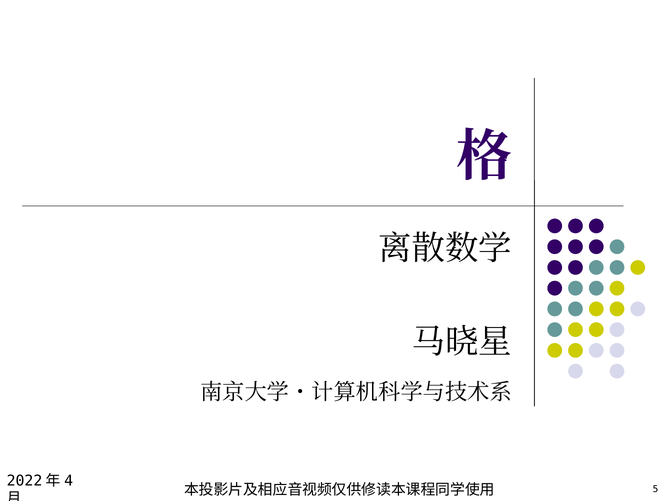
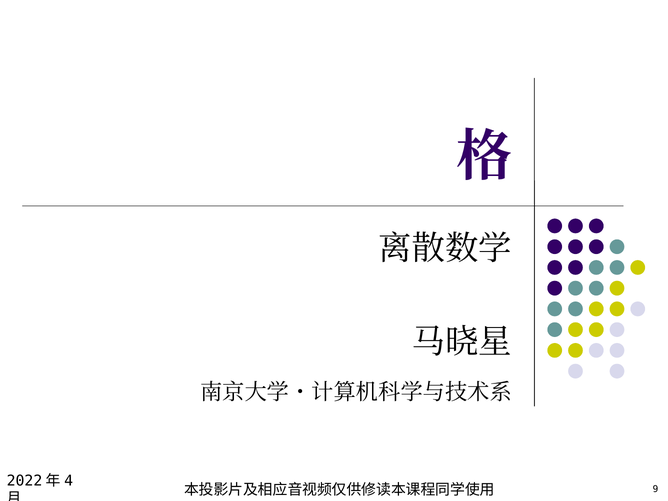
5: 5 -> 9 (655, 489)
